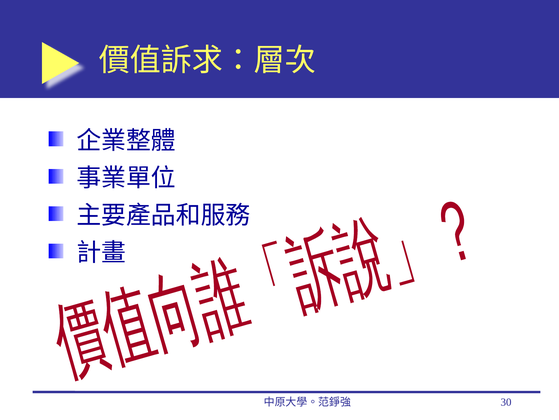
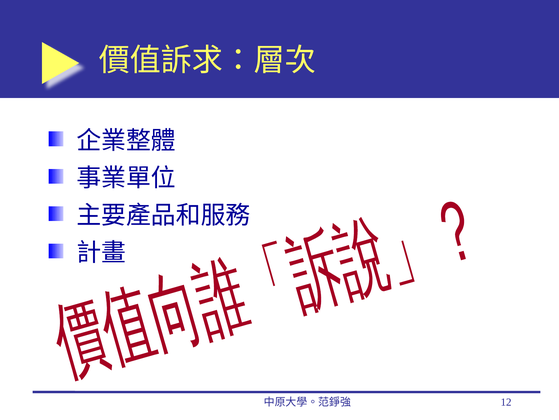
30: 30 -> 12 (506, 401)
